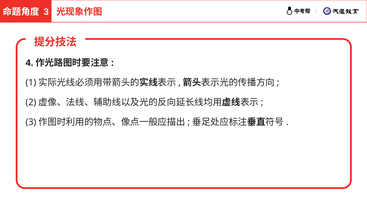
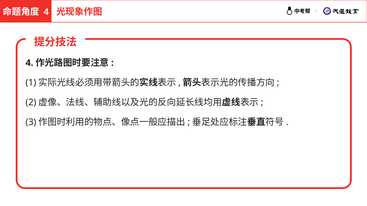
3: 3 -> 4 (46, 12)
